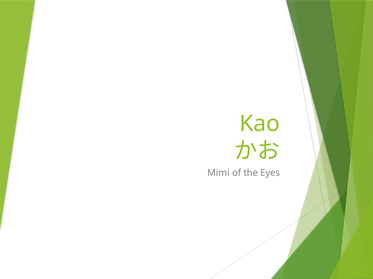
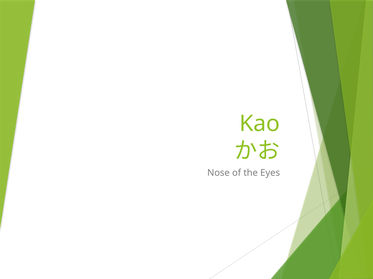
Mimi: Mimi -> Nose (218, 173)
